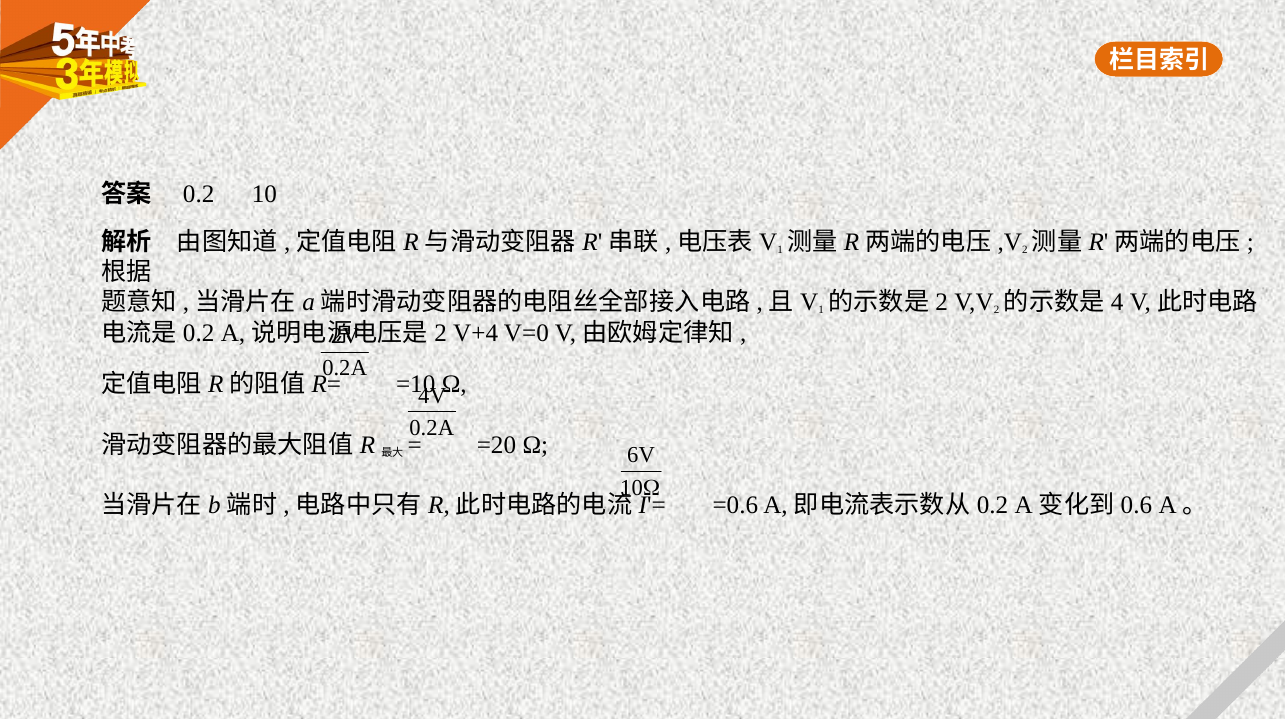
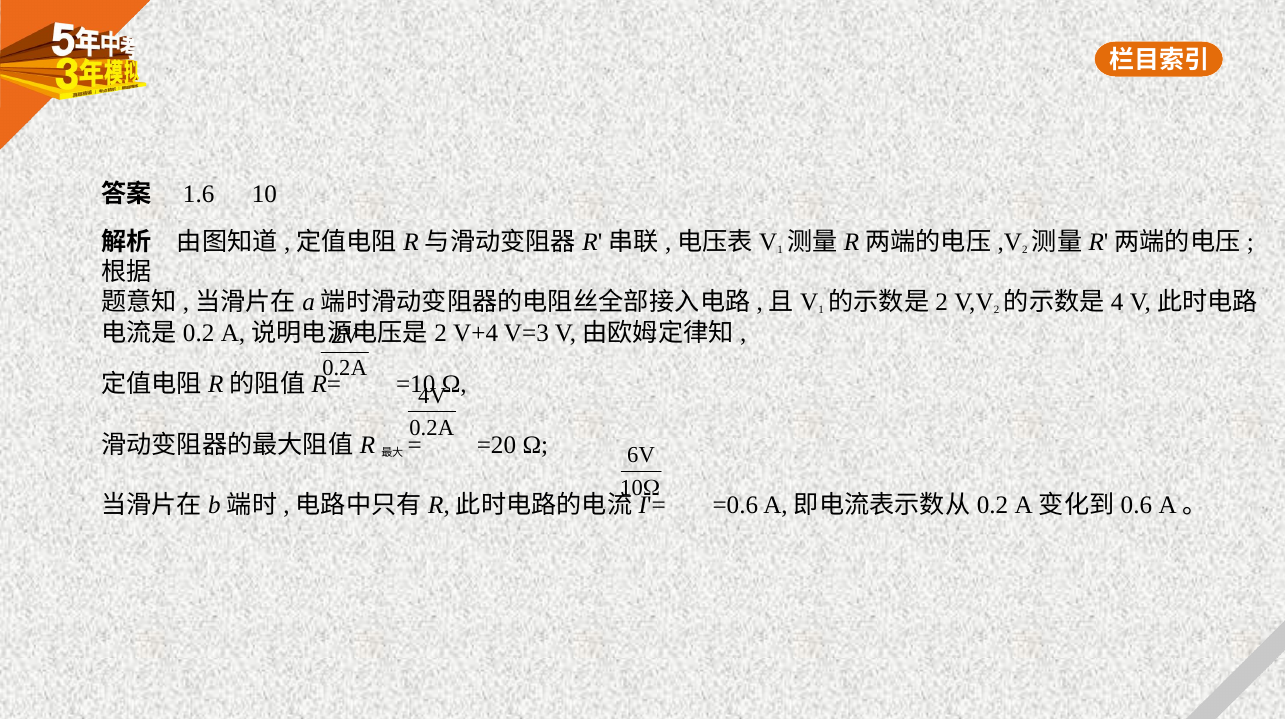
0.2: 0.2 -> 1.6 (199, 194)
V=0: V=0 -> V=3 (526, 333)
